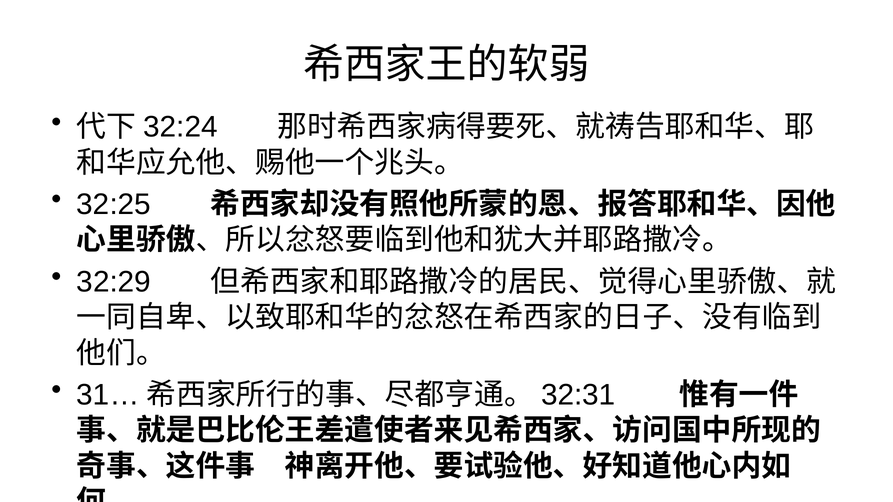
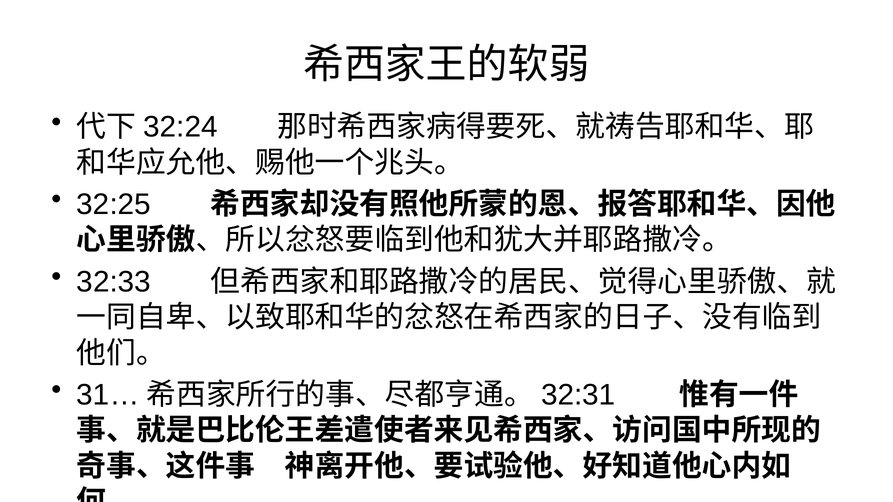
32:29: 32:29 -> 32:33 (114, 282)
